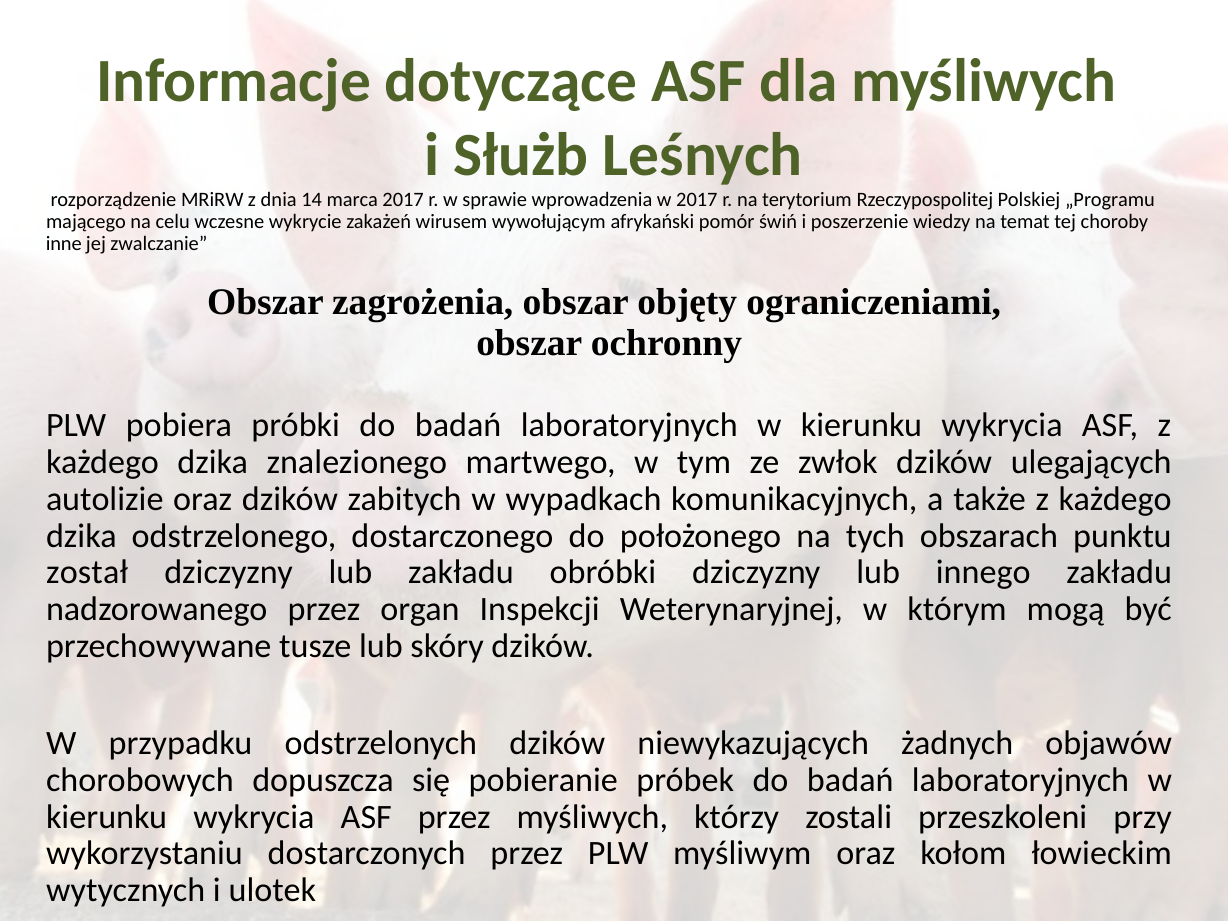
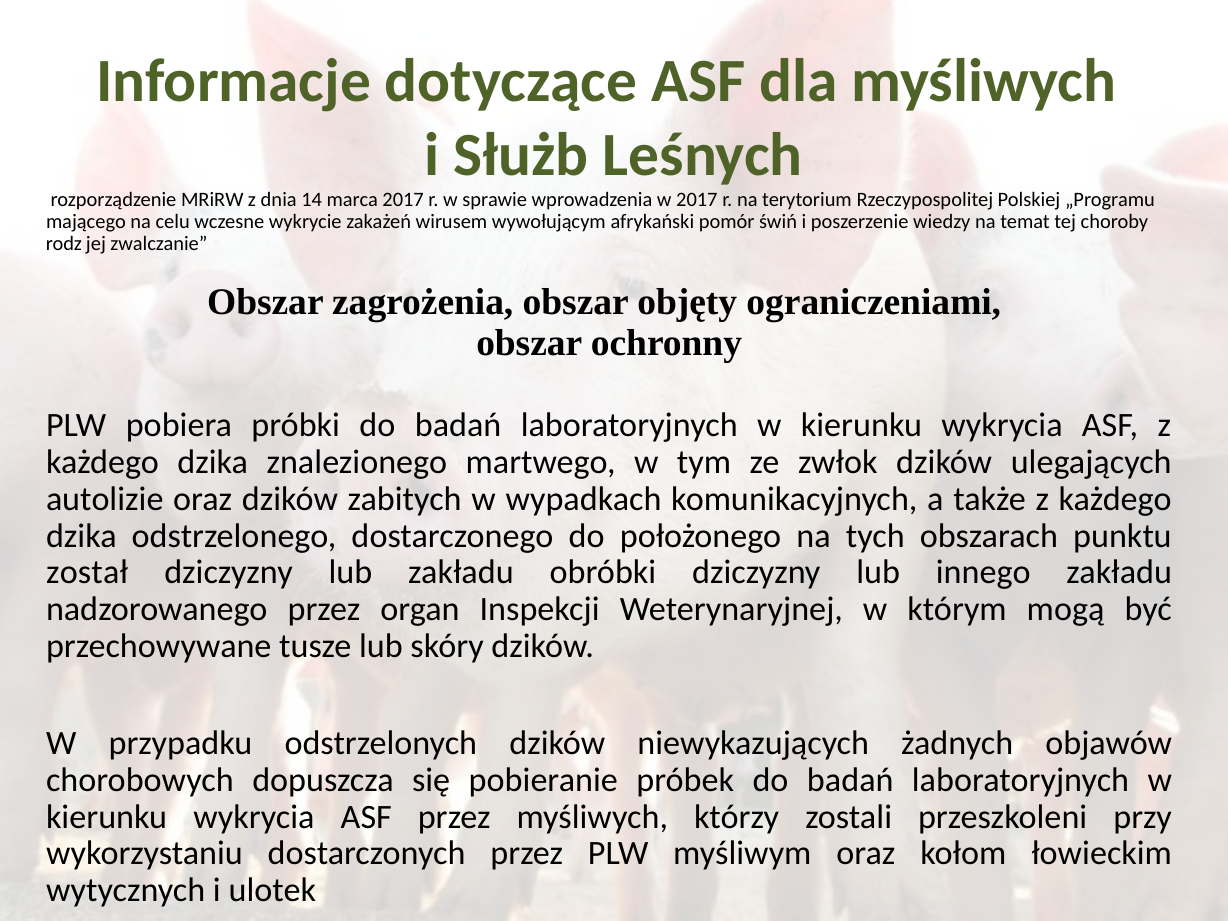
inne: inne -> rodz (64, 244)
